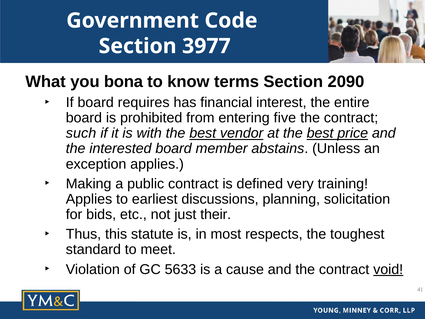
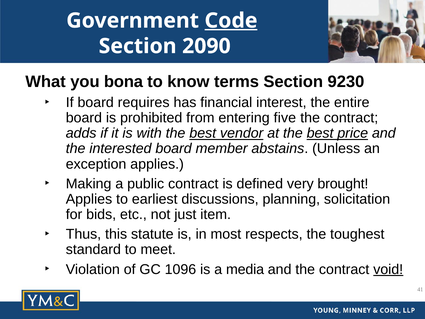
Code underline: none -> present (231, 21)
3977: 3977 -> 2090 (206, 46)
2090: 2090 -> 9230 (346, 82)
such: such -> adds (81, 133)
training: training -> brought (343, 184)
their: their -> item (216, 214)
5633: 5633 -> 1096 (180, 269)
cause: cause -> media (245, 269)
